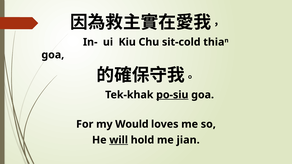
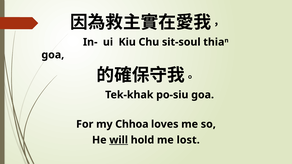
sit-cold: sit-cold -> sit-soul (181, 42)
po-siu underline: present -> none (172, 95)
Would: Would -> Chhoa (132, 124)
jian: jian -> lost (188, 140)
